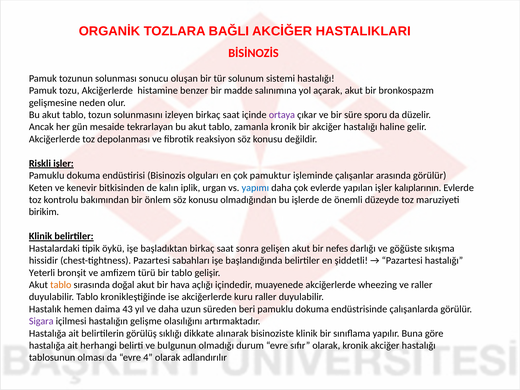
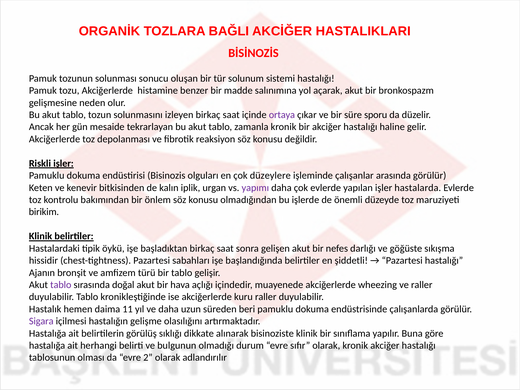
pamuktur: pamuktur -> düzeylere (270, 176)
yapımı colour: blue -> purple (255, 188)
kalıplarının: kalıplarının -> hastalarda (418, 188)
Yeterli: Yeterli -> Ajanın (42, 273)
tablo colour: orange -> purple (61, 285)
43: 43 -> 11 (128, 309)
4: 4 -> 2 (148, 358)
